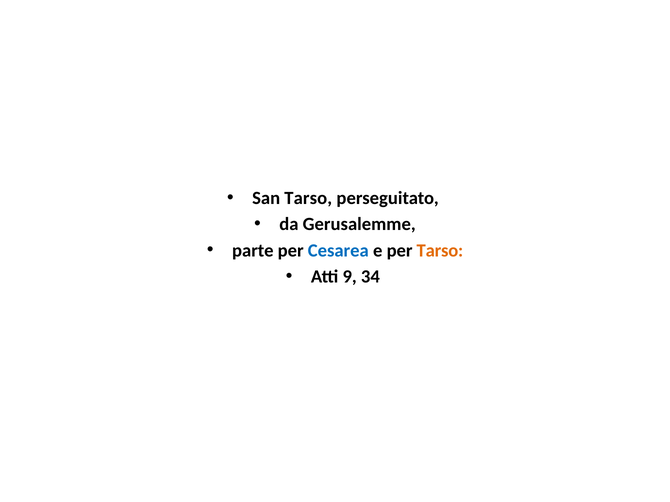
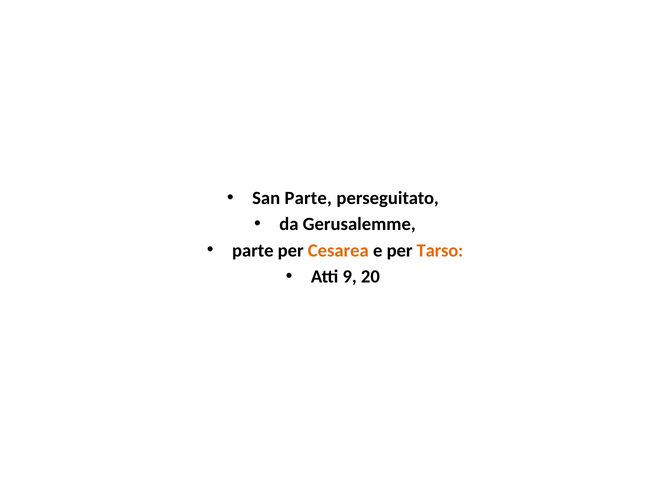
San Tarso: Tarso -> Parte (308, 198)
Cesarea colour: blue -> orange (338, 251)
34: 34 -> 20 (370, 277)
